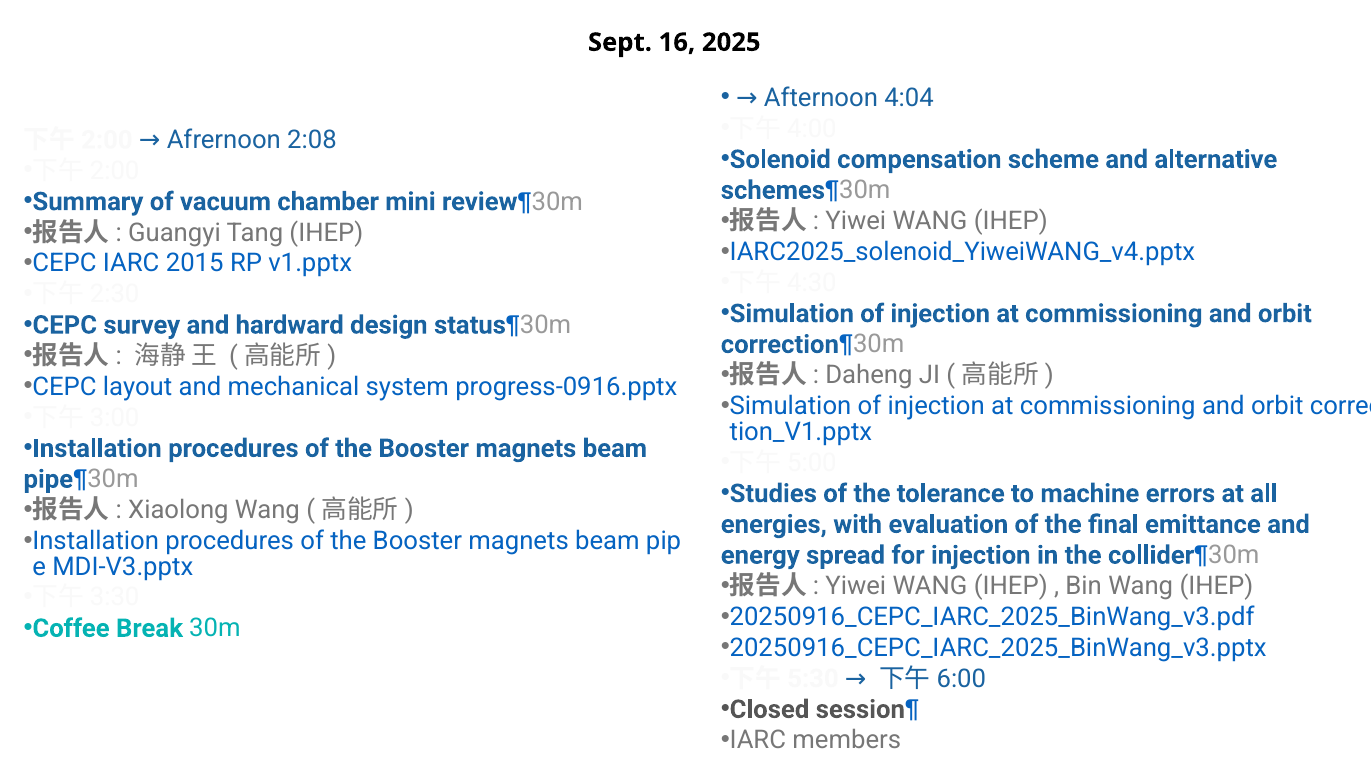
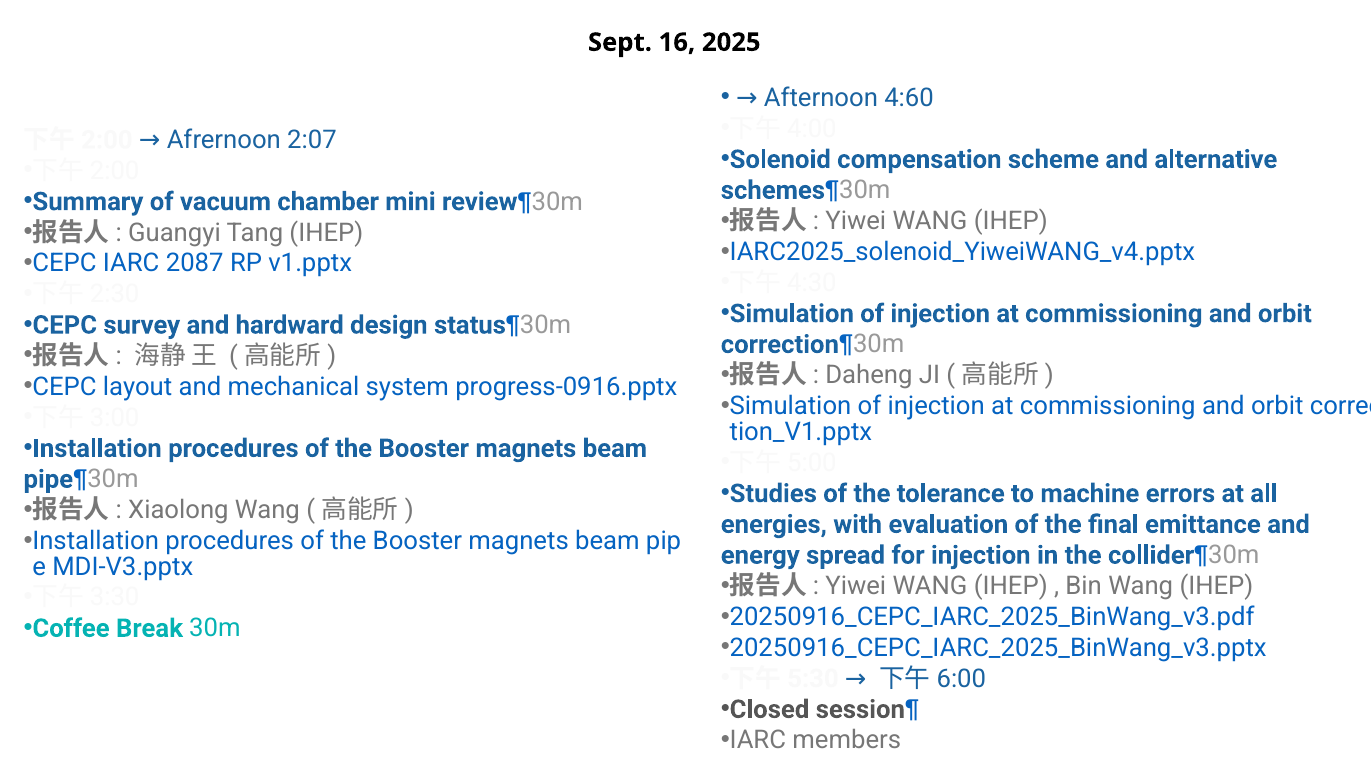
4:04: 4:04 -> 4:60 (909, 98)
2:08: 2:08 -> 2:07 (312, 140)
2015: 2015 -> 2087 (195, 263)
